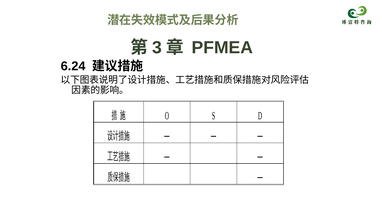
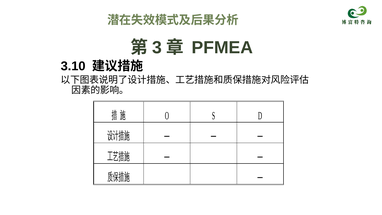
6.24: 6.24 -> 3.10 (73, 66)
